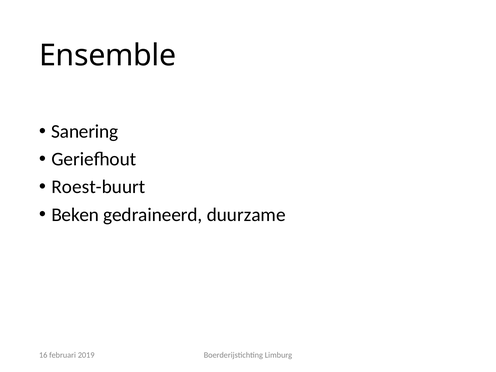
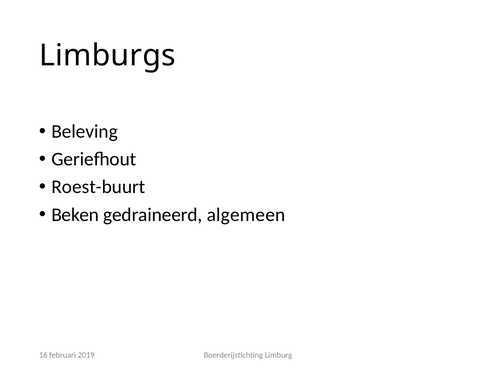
Ensemble: Ensemble -> Limburgs (107, 56)
Sanering: Sanering -> Beleving (85, 131)
duurzame: duurzame -> algemeen (246, 215)
